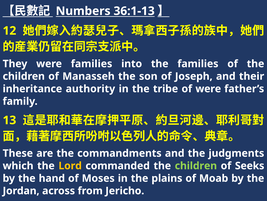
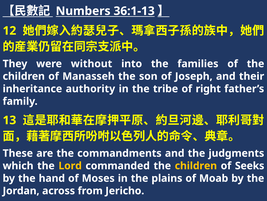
were families: families -> without (92, 64)
of were: were -> right (208, 88)
children colour: light green -> yellow (196, 165)
